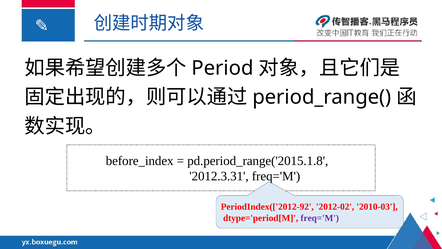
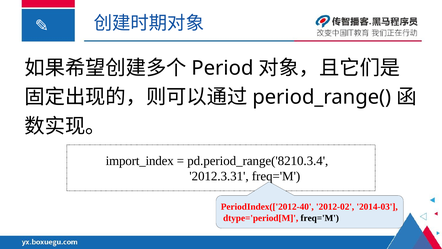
before_index: before_index -> import_index (140, 161)
pd.period_range('2015.1.8: pd.period_range('2015.1.8 -> pd.period_range('8210.3.4 (258, 161)
PeriodIndex(['2012-92: PeriodIndex(['2012-92 -> PeriodIndex(['2012-40 (267, 207)
2010-03: 2010-03 -> 2014-03 (377, 207)
freq='M colour: purple -> black (320, 218)
